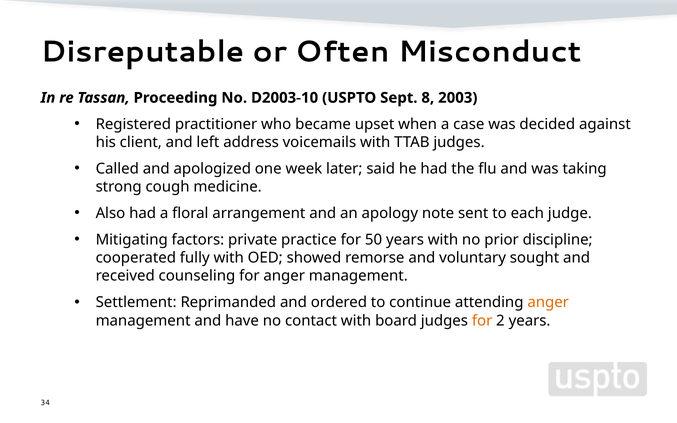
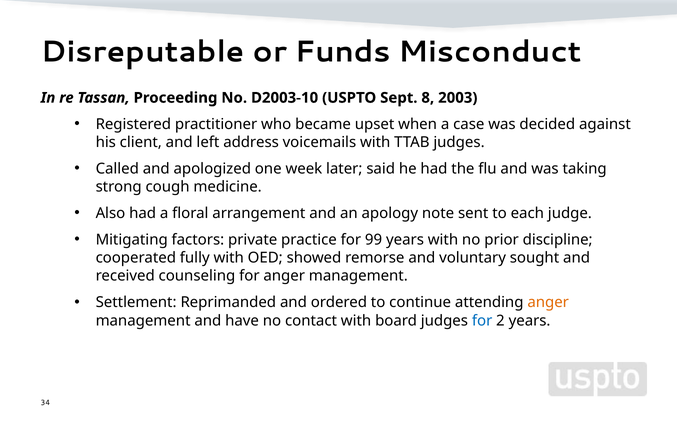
Often: Often -> Funds (343, 52)
50: 50 -> 99 (374, 240)
for colour: orange -> blue (482, 321)
